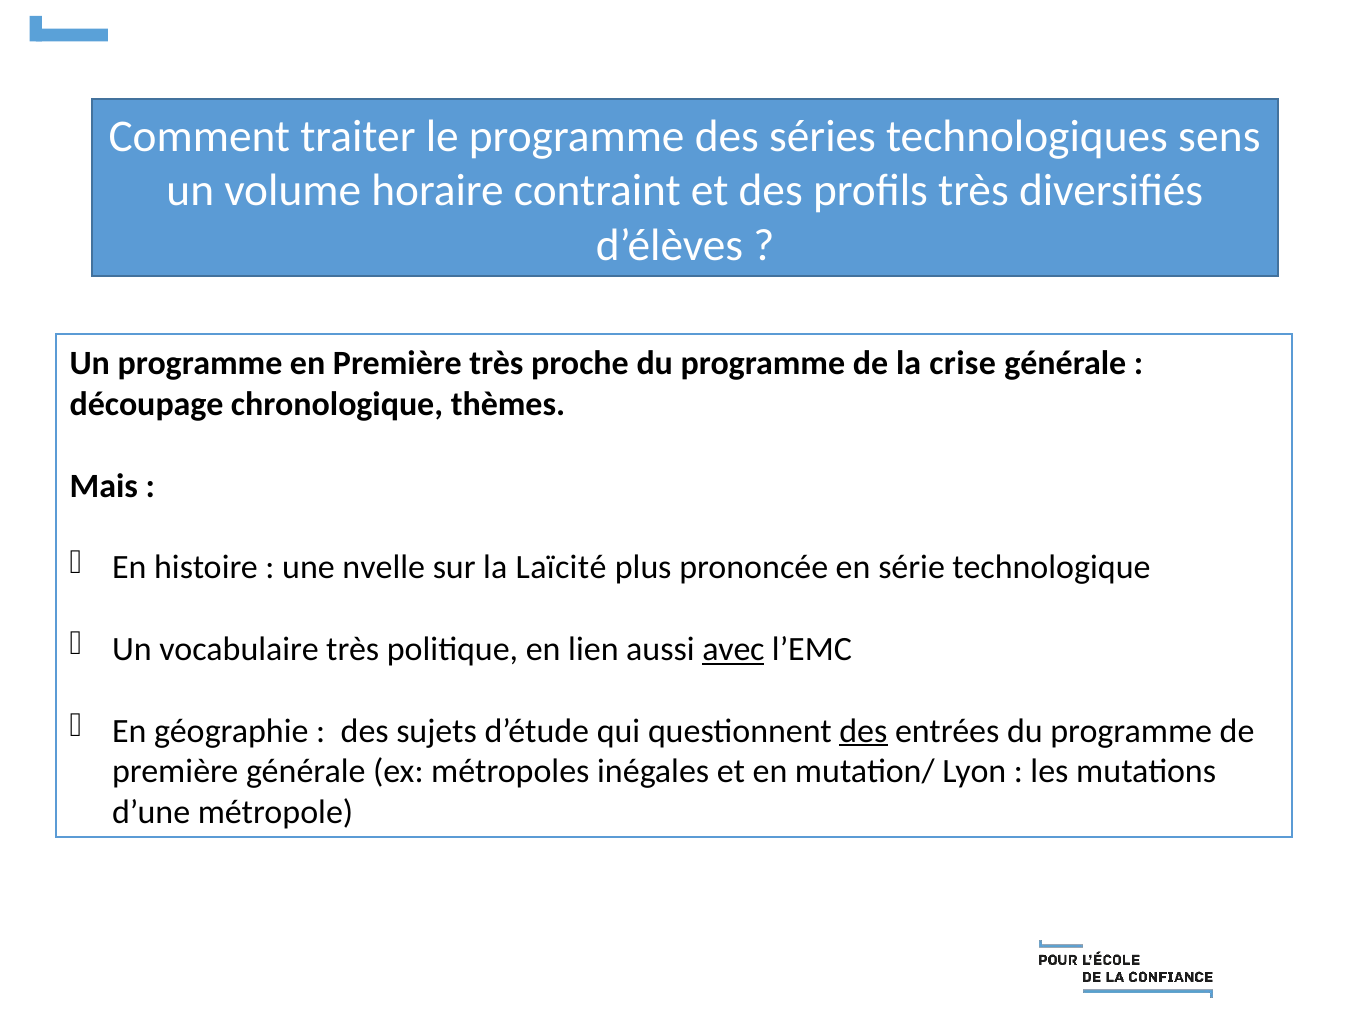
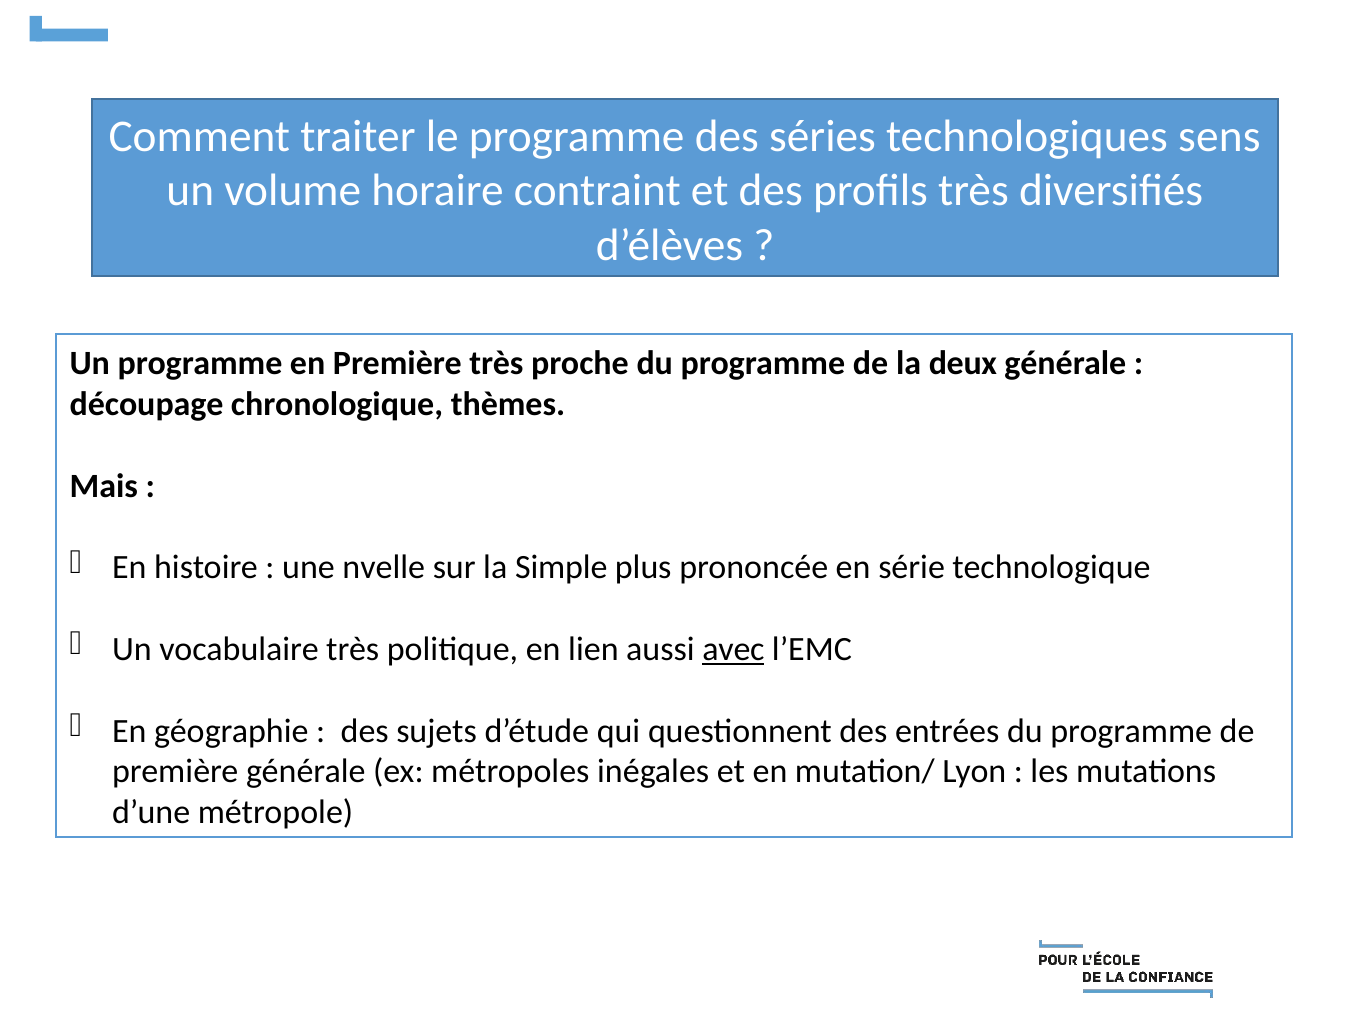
crise: crise -> deux (963, 364)
Laïcité: Laïcité -> Simple (561, 568)
des underline: present -> none (863, 731)
